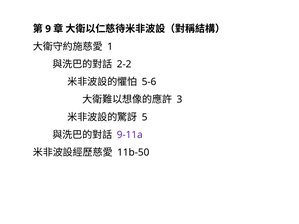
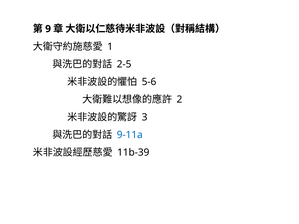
2-2: 2-2 -> 2-5 (124, 64)
3: 3 -> 2 (179, 100)
5: 5 -> 3 (145, 117)
9-11a colour: purple -> blue (130, 135)
11b-50: 11b-50 -> 11b-39 (133, 153)
